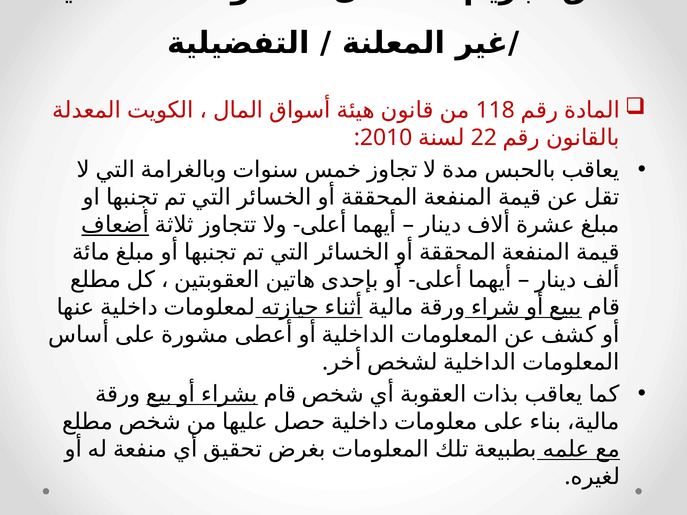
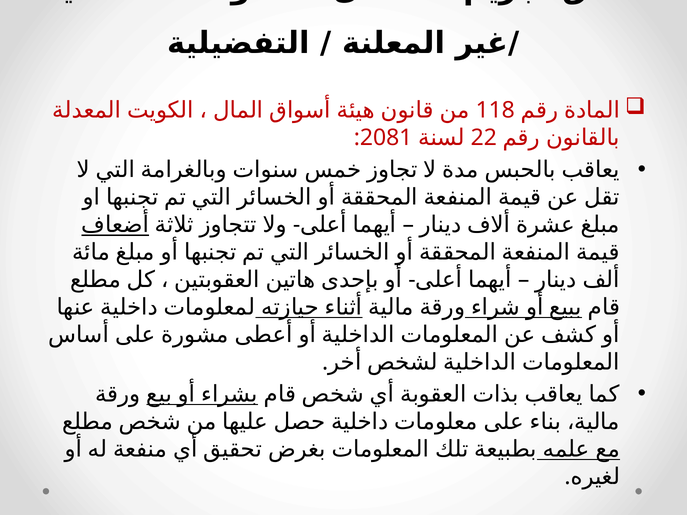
2010: 2010 -> 2081 (386, 138)
